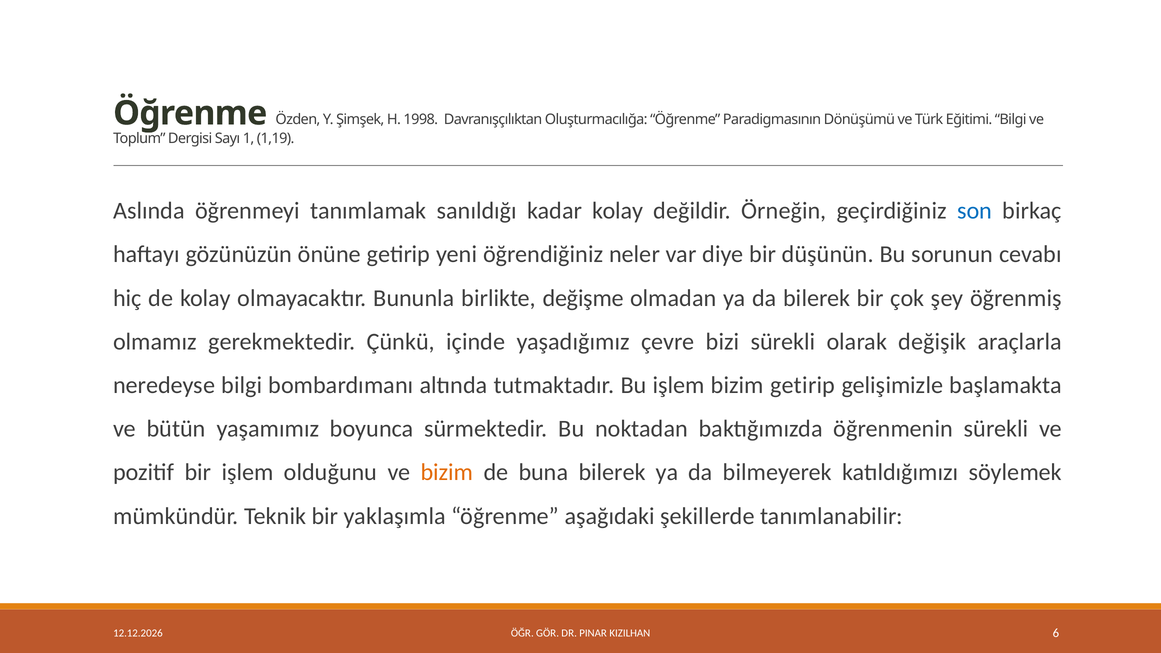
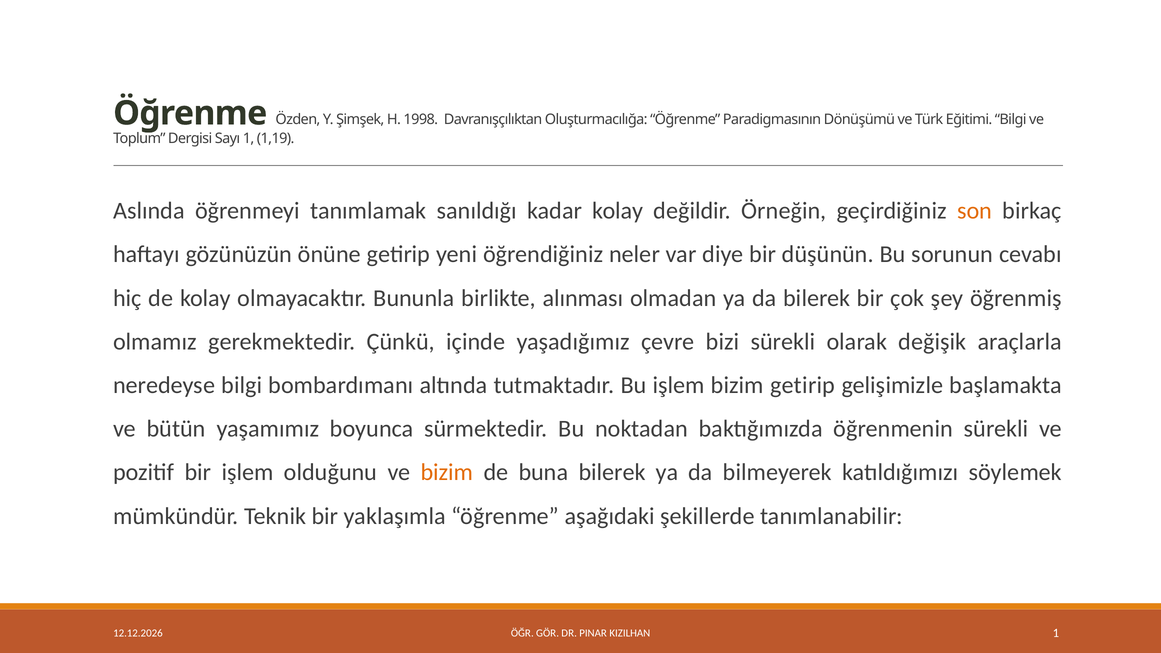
son colour: blue -> orange (975, 211)
değişme: değişme -> alınması (583, 298)
KIZILHAN 6: 6 -> 1 (1056, 633)
